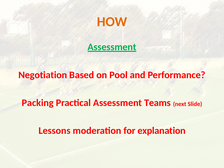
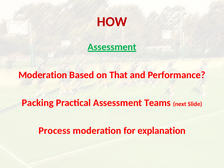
HOW colour: orange -> red (112, 22)
Negotiation: Negotiation -> Moderation (43, 75)
Pool: Pool -> That (119, 75)
Lessons: Lessons -> Process (54, 131)
